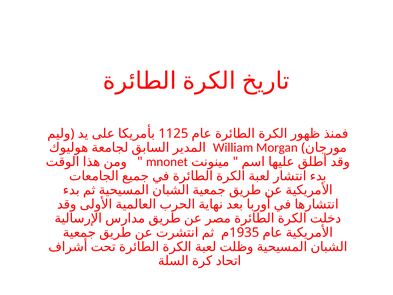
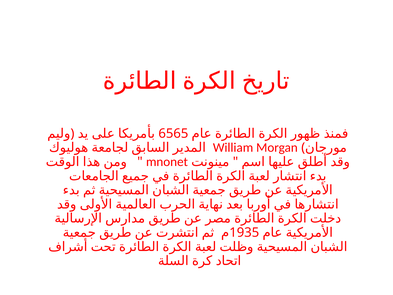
1125: 1125 -> 6565 (173, 133)
